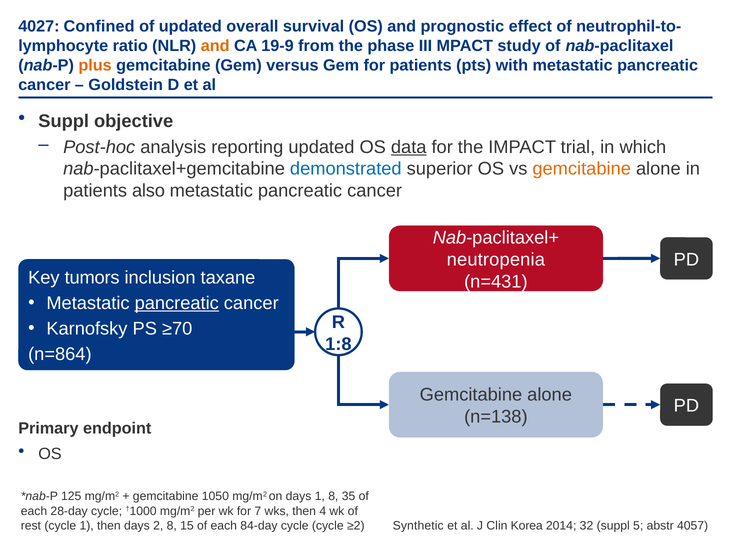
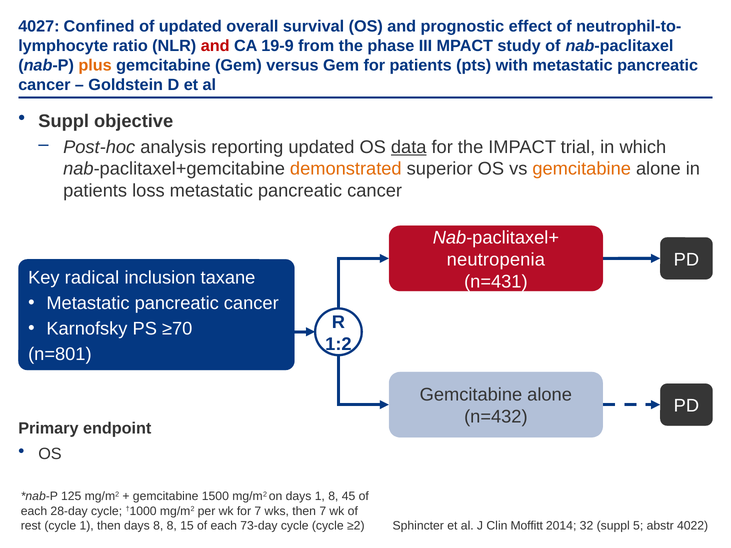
and colour: orange -> red (215, 46)
demonstrated colour: blue -> orange (346, 169)
also: also -> loss (148, 191)
tumors: tumors -> radical (92, 278)
pancreatic underline: present -> none (177, 303)
1:8: 1:8 -> 1:2 (338, 344)
n=864: n=864 -> n=801 (60, 354)
n=138: n=138 -> n=432 (496, 417)
1050: 1050 -> 1500 (215, 497)
35: 35 -> 45 (349, 497)
then 4: 4 -> 7 (323, 511)
days 2: 2 -> 8 (158, 526)
84-day: 84-day -> 73-day (259, 526)
Synthetic: Synthetic -> Sphincter (418, 526)
Korea: Korea -> Moffitt (527, 526)
4057: 4057 -> 4022 (693, 526)
